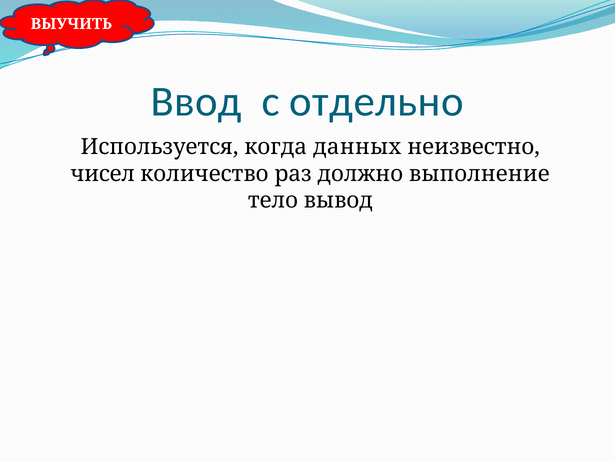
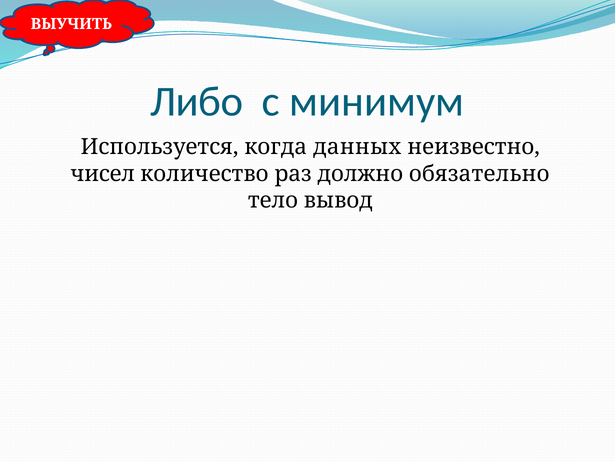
Ввод: Ввод -> Либо (197, 102)
отдельно: отдельно -> минимум (377, 102)
выполнение: выполнение -> обязательно (479, 174)
